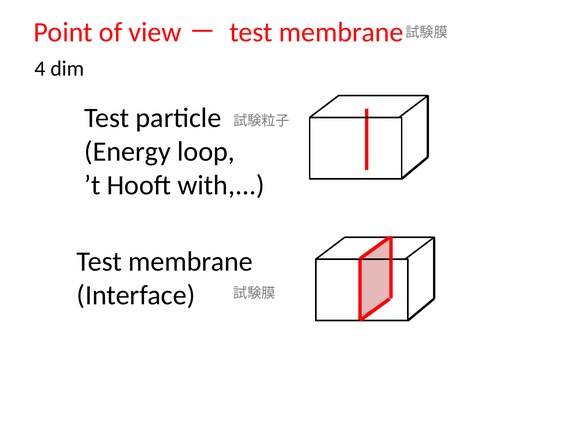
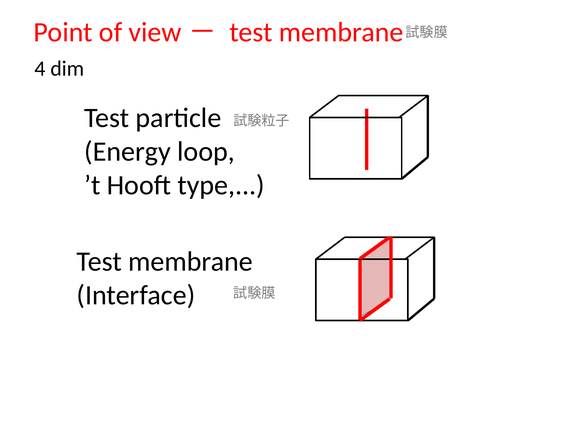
with: with -> type (221, 185)
